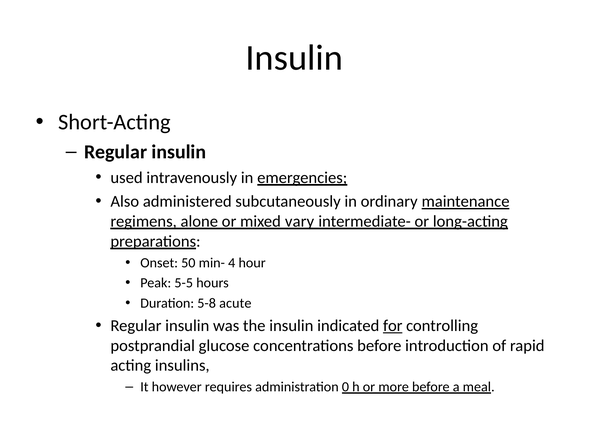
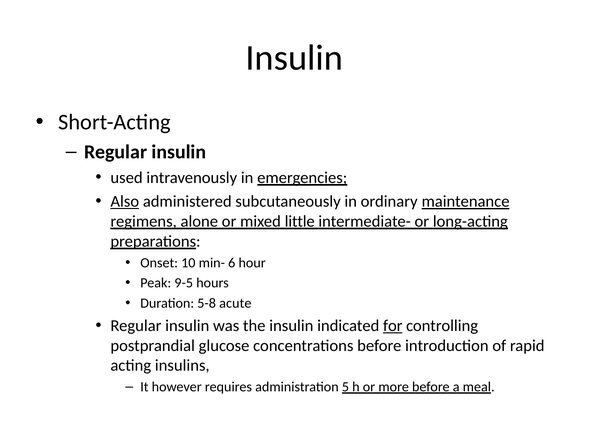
Also underline: none -> present (125, 202)
vary: vary -> little (300, 222)
50: 50 -> 10 (188, 263)
4: 4 -> 6 (232, 263)
5-5: 5-5 -> 9-5 (184, 283)
0: 0 -> 5 (345, 388)
